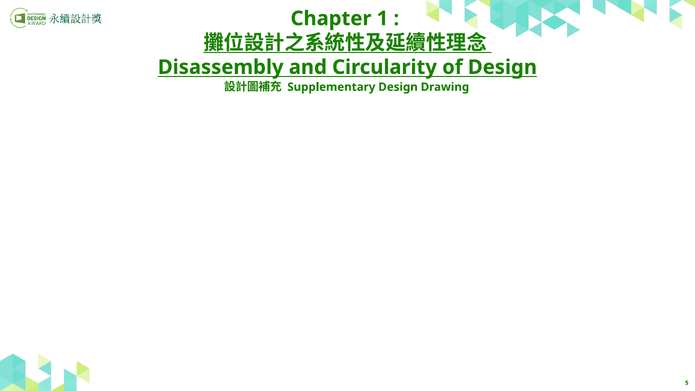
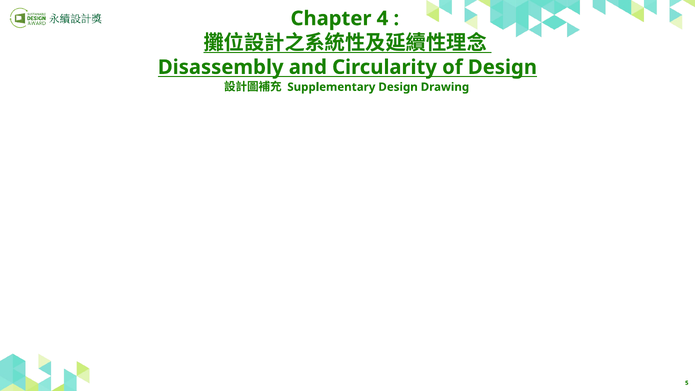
1: 1 -> 4 (382, 19)
